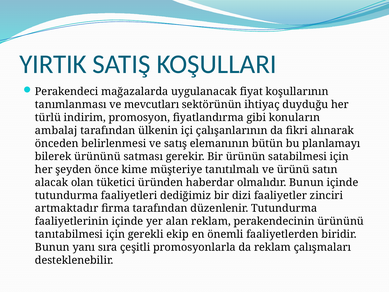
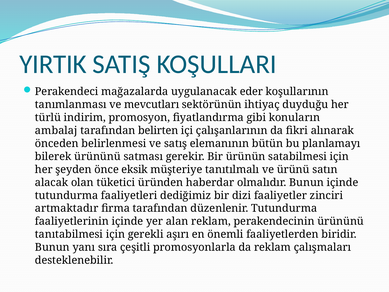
fiyat: fiyat -> eder (251, 91)
ülkenin: ülkenin -> belirten (158, 130)
kime: kime -> eksik (135, 169)
ekip: ekip -> aşırı (178, 234)
